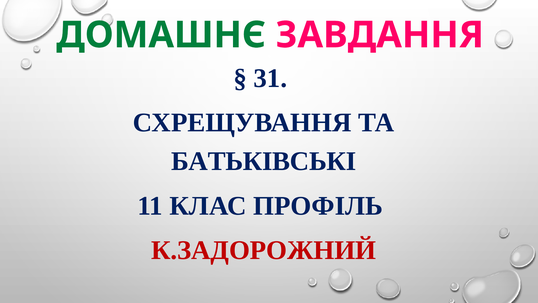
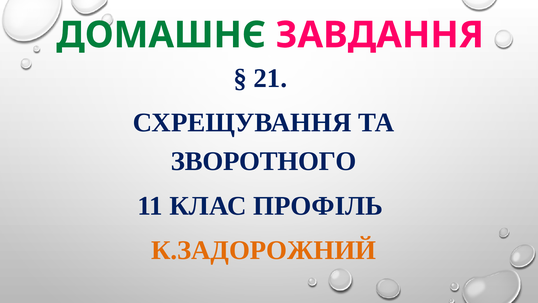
31: 31 -> 21 (270, 78)
БАТЬКІВСЬКІ: БАТЬКІВСЬКІ -> ЗВОРОТНОГО (264, 161)
К.ЗАДОРОЖНИЙ colour: red -> orange (264, 250)
